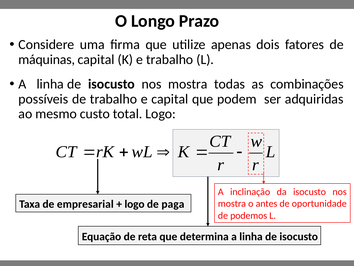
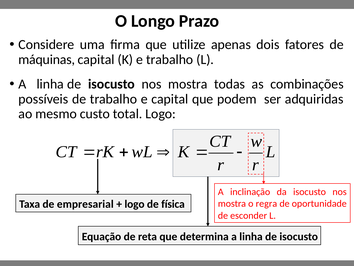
paga: paga -> física (173, 204)
antes: antes -> regra (266, 203)
podemos: podemos -> esconder (249, 215)
